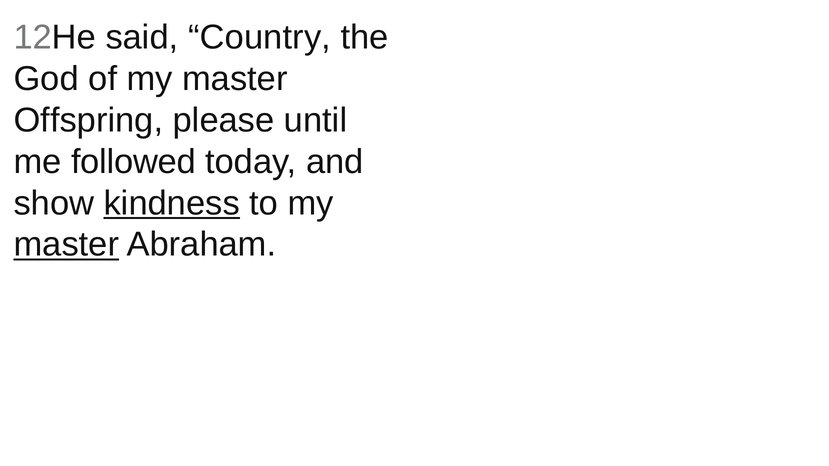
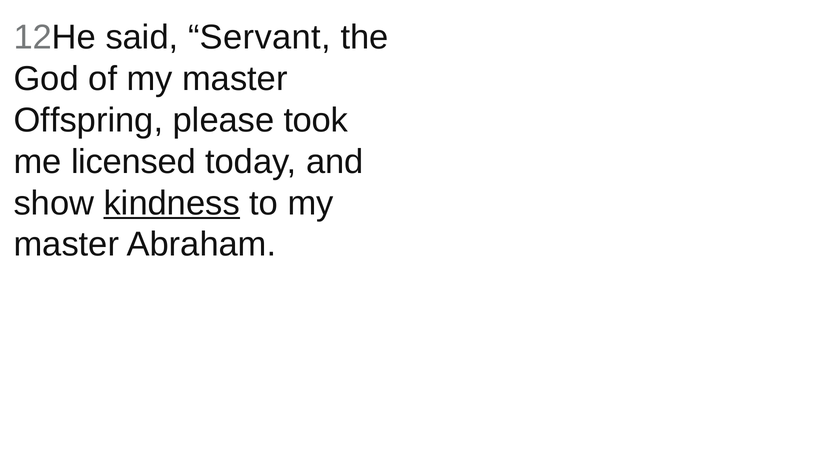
Country: Country -> Servant (259, 38)
until: until -> took (316, 120)
followed: followed -> licensed (133, 162)
master underline: present -> none (66, 245)
